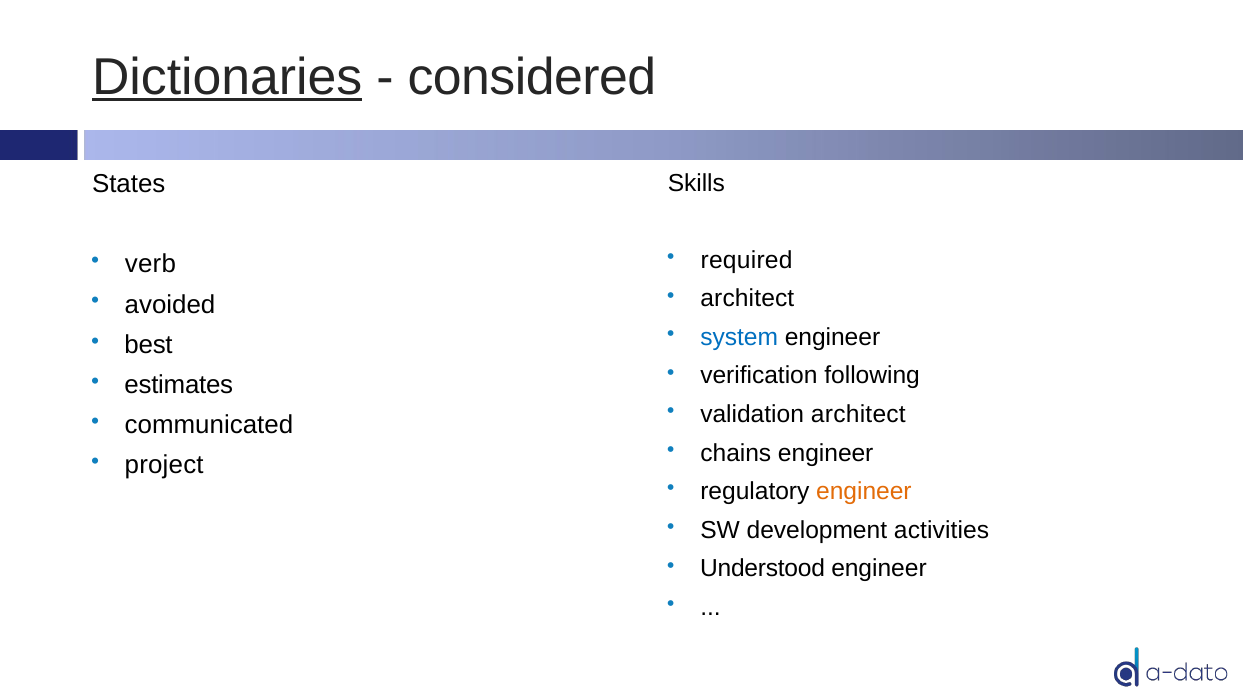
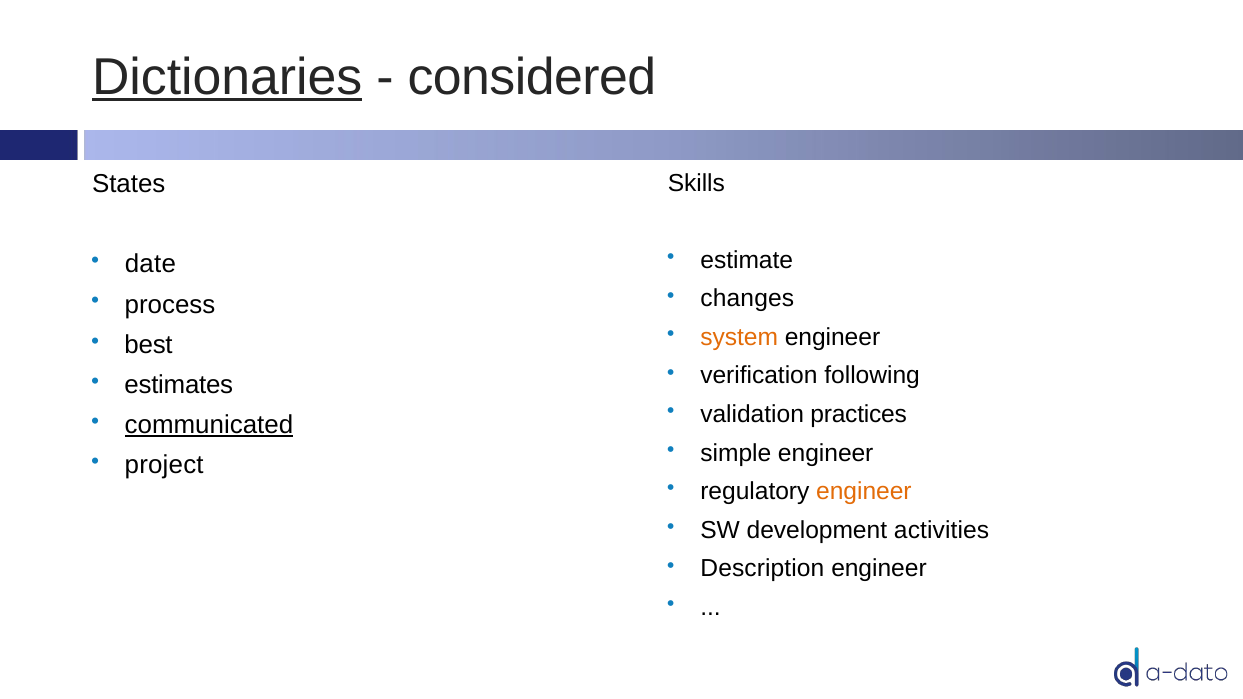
required: required -> estimate (747, 260)
verb: verb -> date (150, 264)
architect: architect -> changes (747, 299)
avoided: avoided -> process (170, 305)
system colour: blue -> orange (739, 337)
validation architect: architect -> practices (859, 415)
communicated underline: none -> present (209, 425)
chains: chains -> simple (736, 453)
Understood: Understood -> Description (762, 569)
